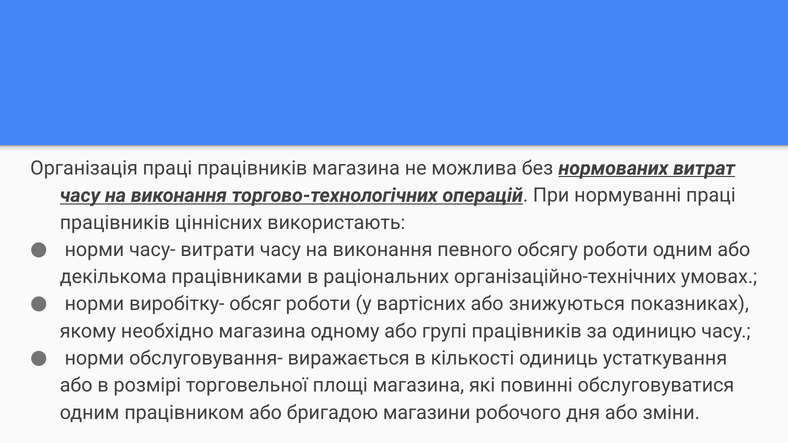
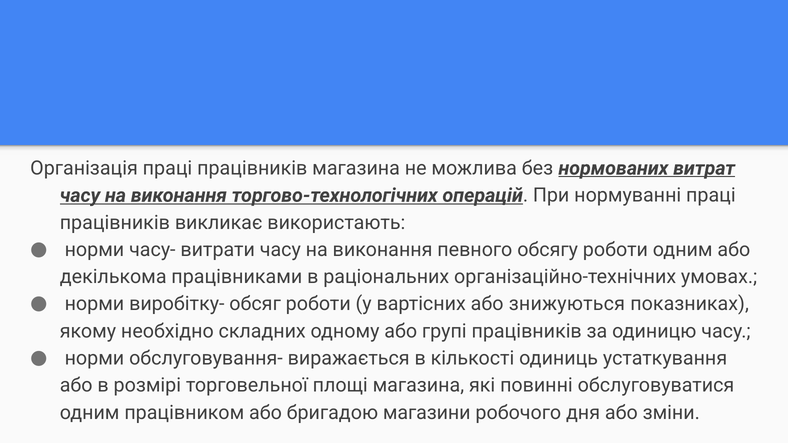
ціннісних: ціннісних -> викликає (219, 223)
необхідно магазина: магазина -> складних (262, 331)
